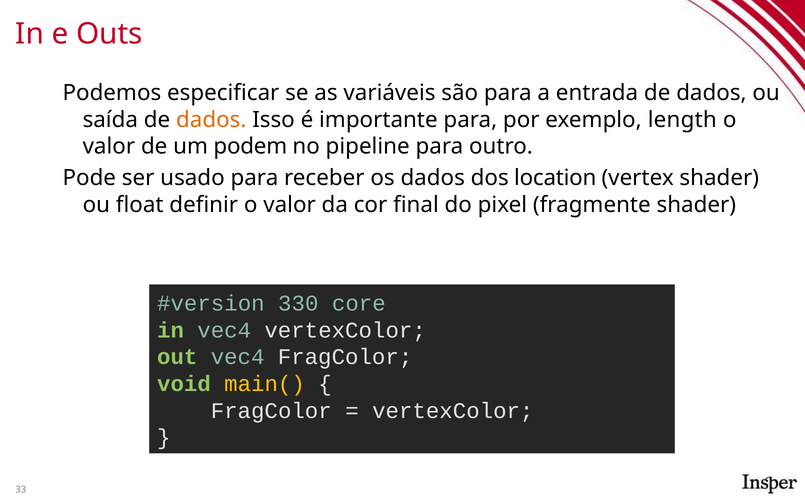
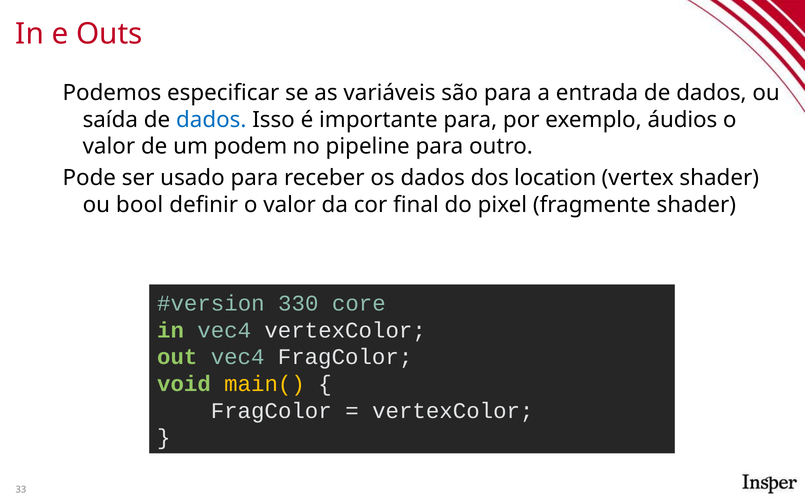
dados colour: orange -> blue (211, 120)
length: length -> áudios (682, 120)
float: float -> bool (140, 205)
